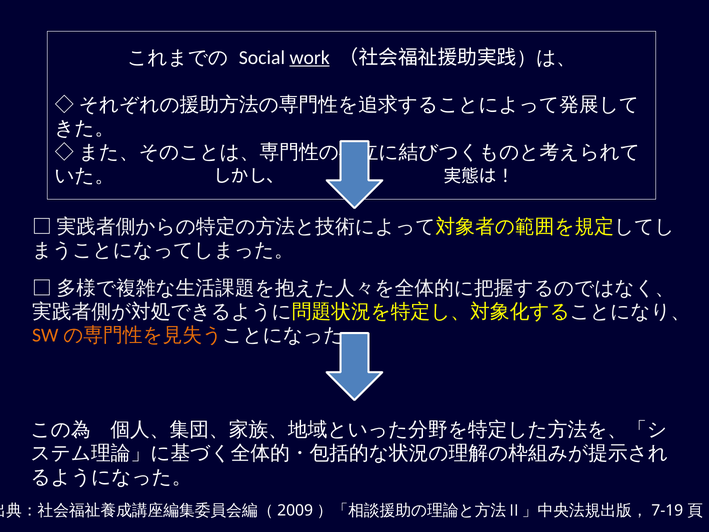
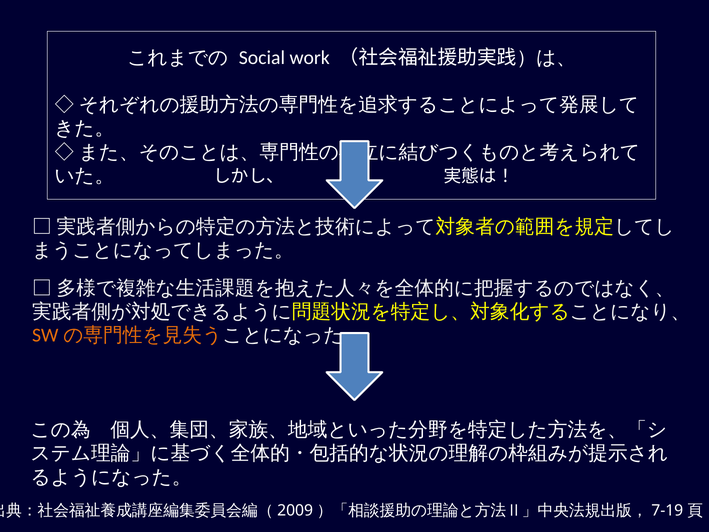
work underline: present -> none (310, 57)
